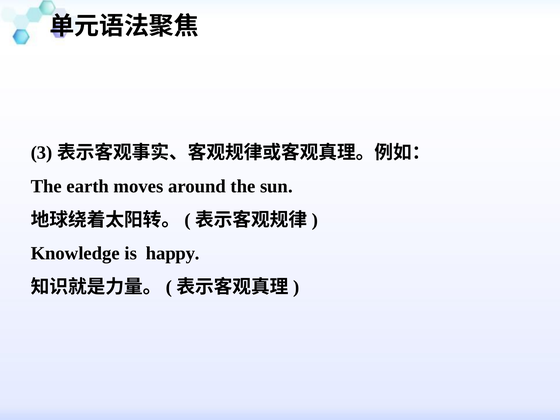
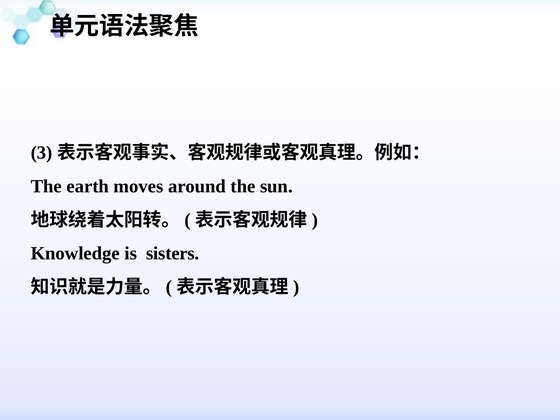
happy: happy -> sisters (173, 253)
